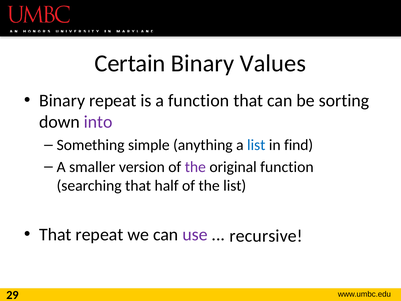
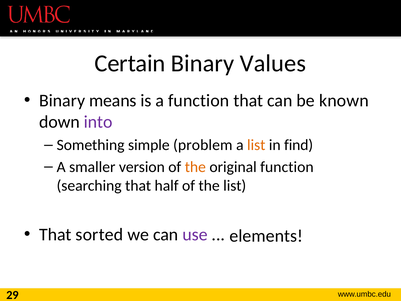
Binary repeat: repeat -> means (113, 101)
sorting: sorting -> known (344, 101)
anything: anything -> problem (203, 145)
list colour: blue -> orange (256, 145)
the colour: purple -> orange (195, 167)
That repeat: repeat -> sorted (99, 234)
recursive: recursive -> elements (266, 236)
